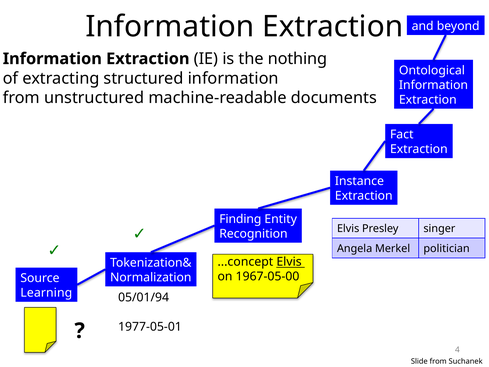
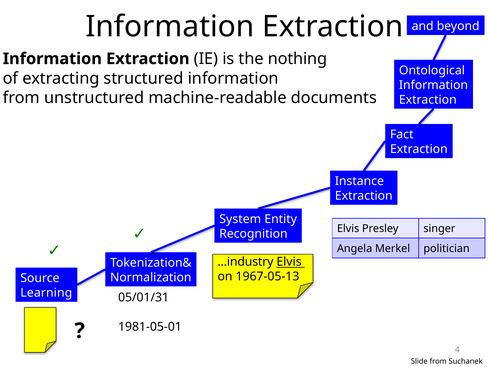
Finding: Finding -> System (240, 219)
...concept: ...concept -> ...industry (245, 262)
1967-05-00: 1967-05-00 -> 1967-05-13 (267, 276)
05/01/94: 05/01/94 -> 05/01/31 (144, 297)
1977-05-01: 1977-05-01 -> 1981-05-01 (150, 327)
